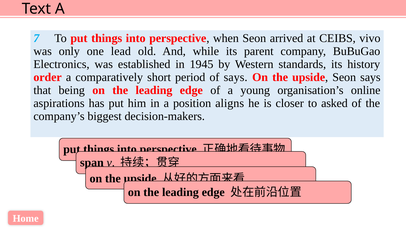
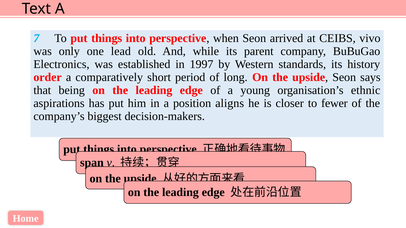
1945: 1945 -> 1997 (202, 64)
of says: says -> long (236, 77)
online: online -> ethnic (366, 90)
asked: asked -> fewer (334, 103)
